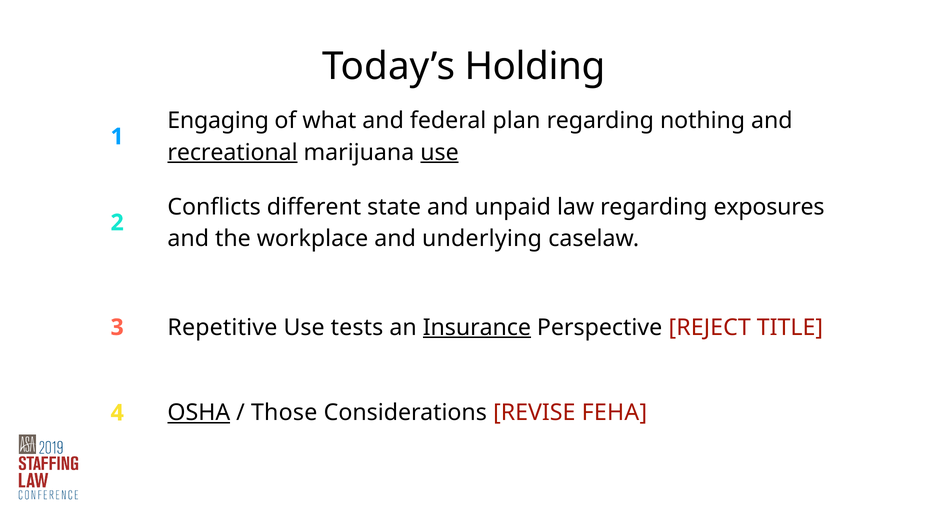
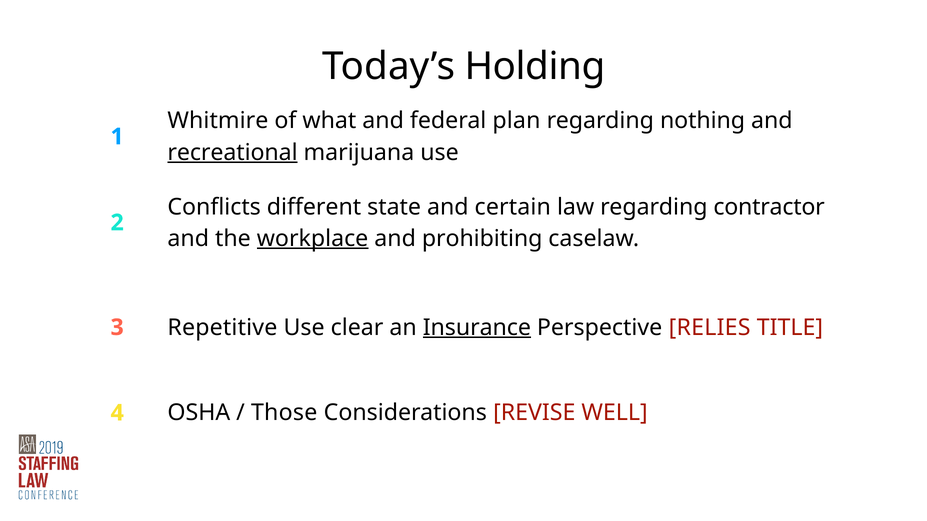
Engaging: Engaging -> Whitmire (218, 121)
use underline: present -> none (439, 153)
unpaid: unpaid -> certain (513, 207)
exposures: exposures -> contractor (769, 207)
workplace underline: none -> present (313, 239)
underlying: underlying -> prohibiting (482, 239)
tests: tests -> clear (357, 328)
REJECT: REJECT -> RELIES (710, 328)
OSHA underline: present -> none (199, 413)
FEHA: FEHA -> WELL (615, 413)
